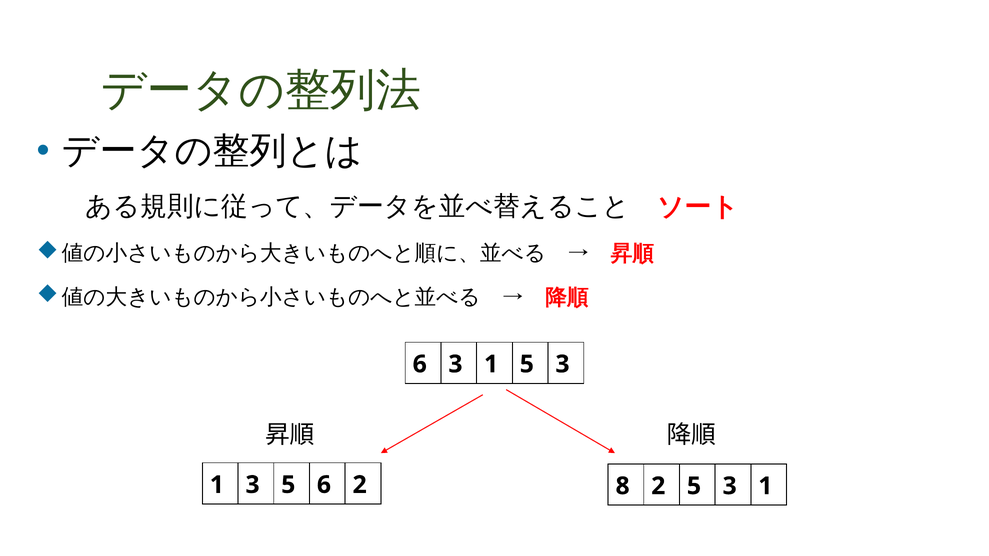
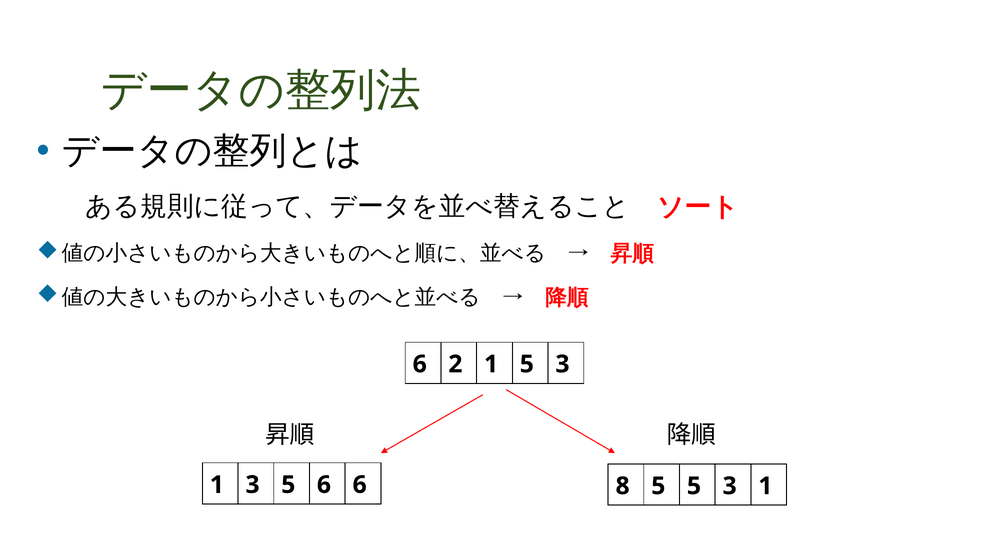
6 3: 3 -> 2 (455, 364)
6 2: 2 -> 6 (360, 485)
8 2: 2 -> 5 (658, 486)
